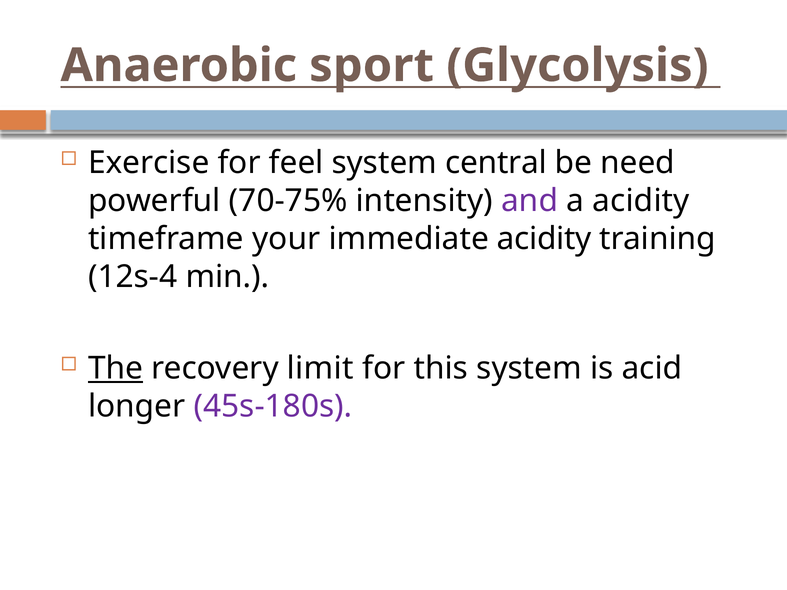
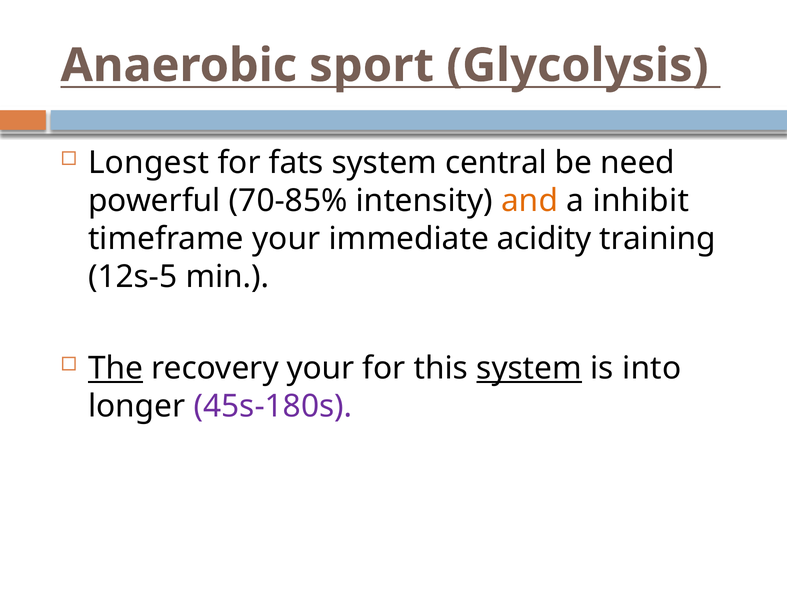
Exercise: Exercise -> Longest (149, 163)
feel: feel -> fats (296, 163)
70-75%: 70-75% -> 70-85% (288, 201)
and colour: purple -> orange (530, 201)
a acidity: acidity -> inhibit (641, 201)
12s-4: 12s-4 -> 12s-5 (133, 277)
recovery limit: limit -> your (321, 368)
system underline: none -> present (529, 368)
acid: acid -> into (652, 368)
